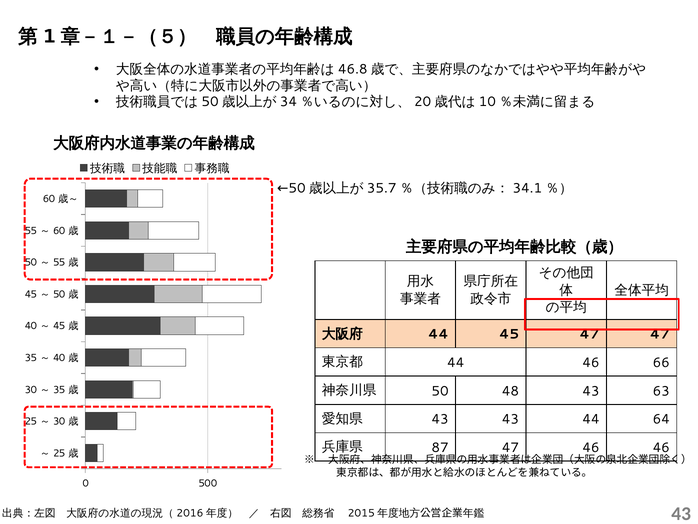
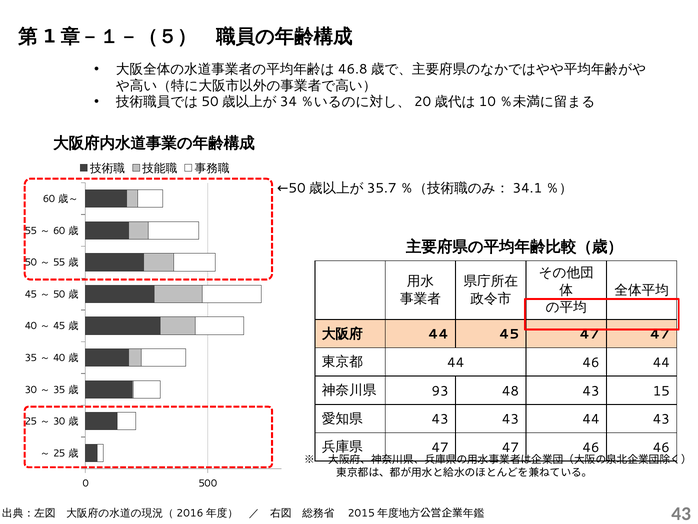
46 66: 66 -> 44 (661, 362)
50: 50 -> 93 (440, 391)
63: 63 -> 15 (661, 391)
44 64: 64 -> 43 (661, 419)
87: 87 -> 47 (440, 447)
